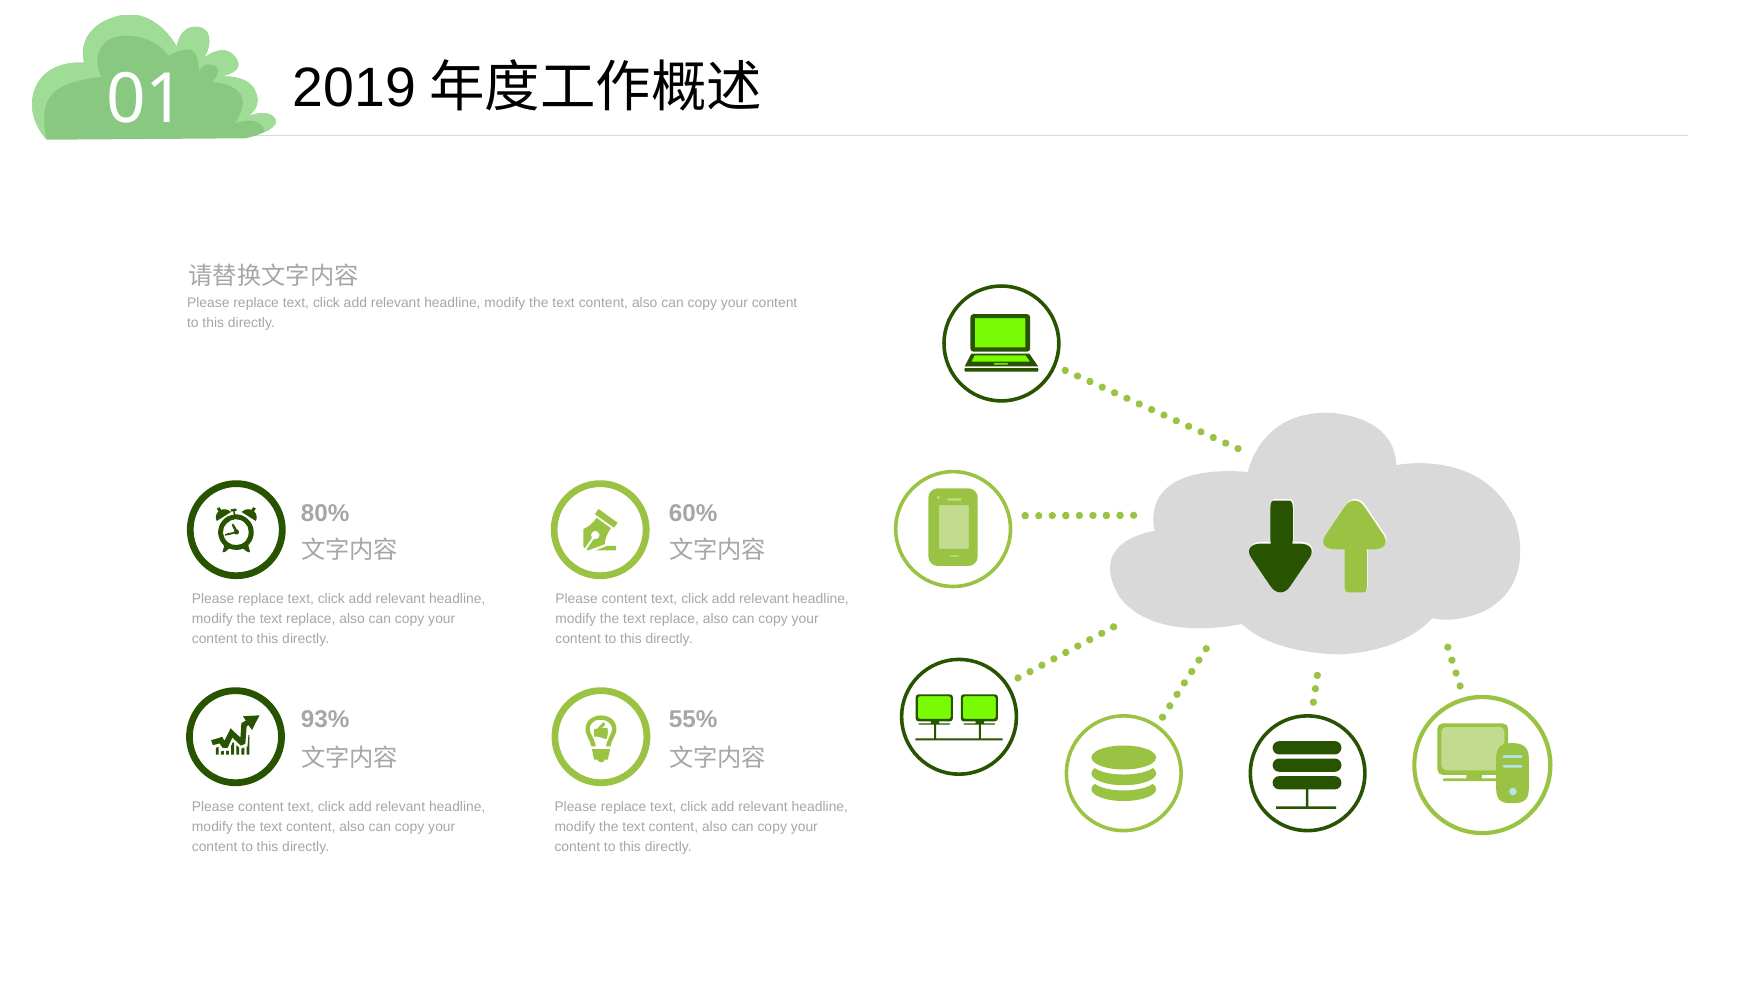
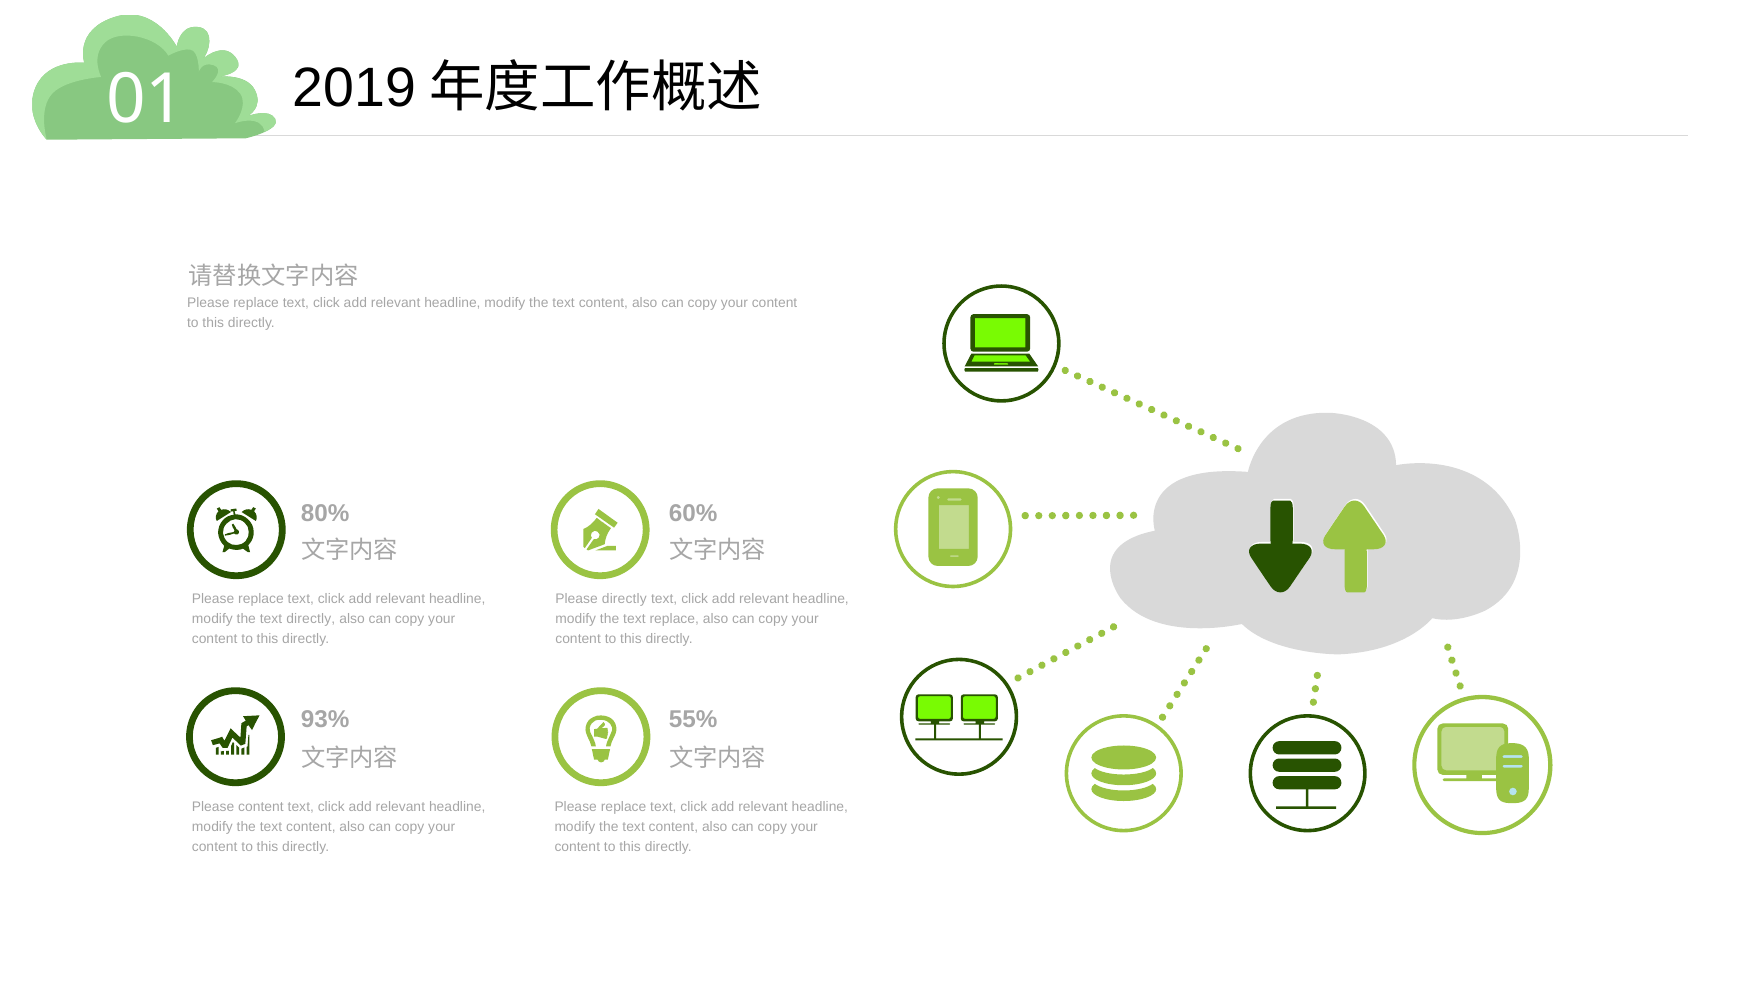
content: content -> directly (624, 599)
replace: replace -> directly (311, 619)
